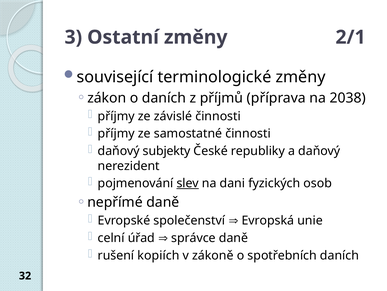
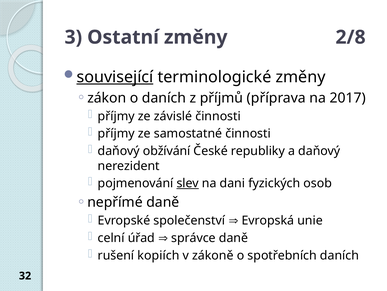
2/1: 2/1 -> 2/8 (351, 37)
související underline: none -> present (115, 77)
2038: 2038 -> 2017 (348, 98)
subjekty: subjekty -> obžívání (167, 151)
